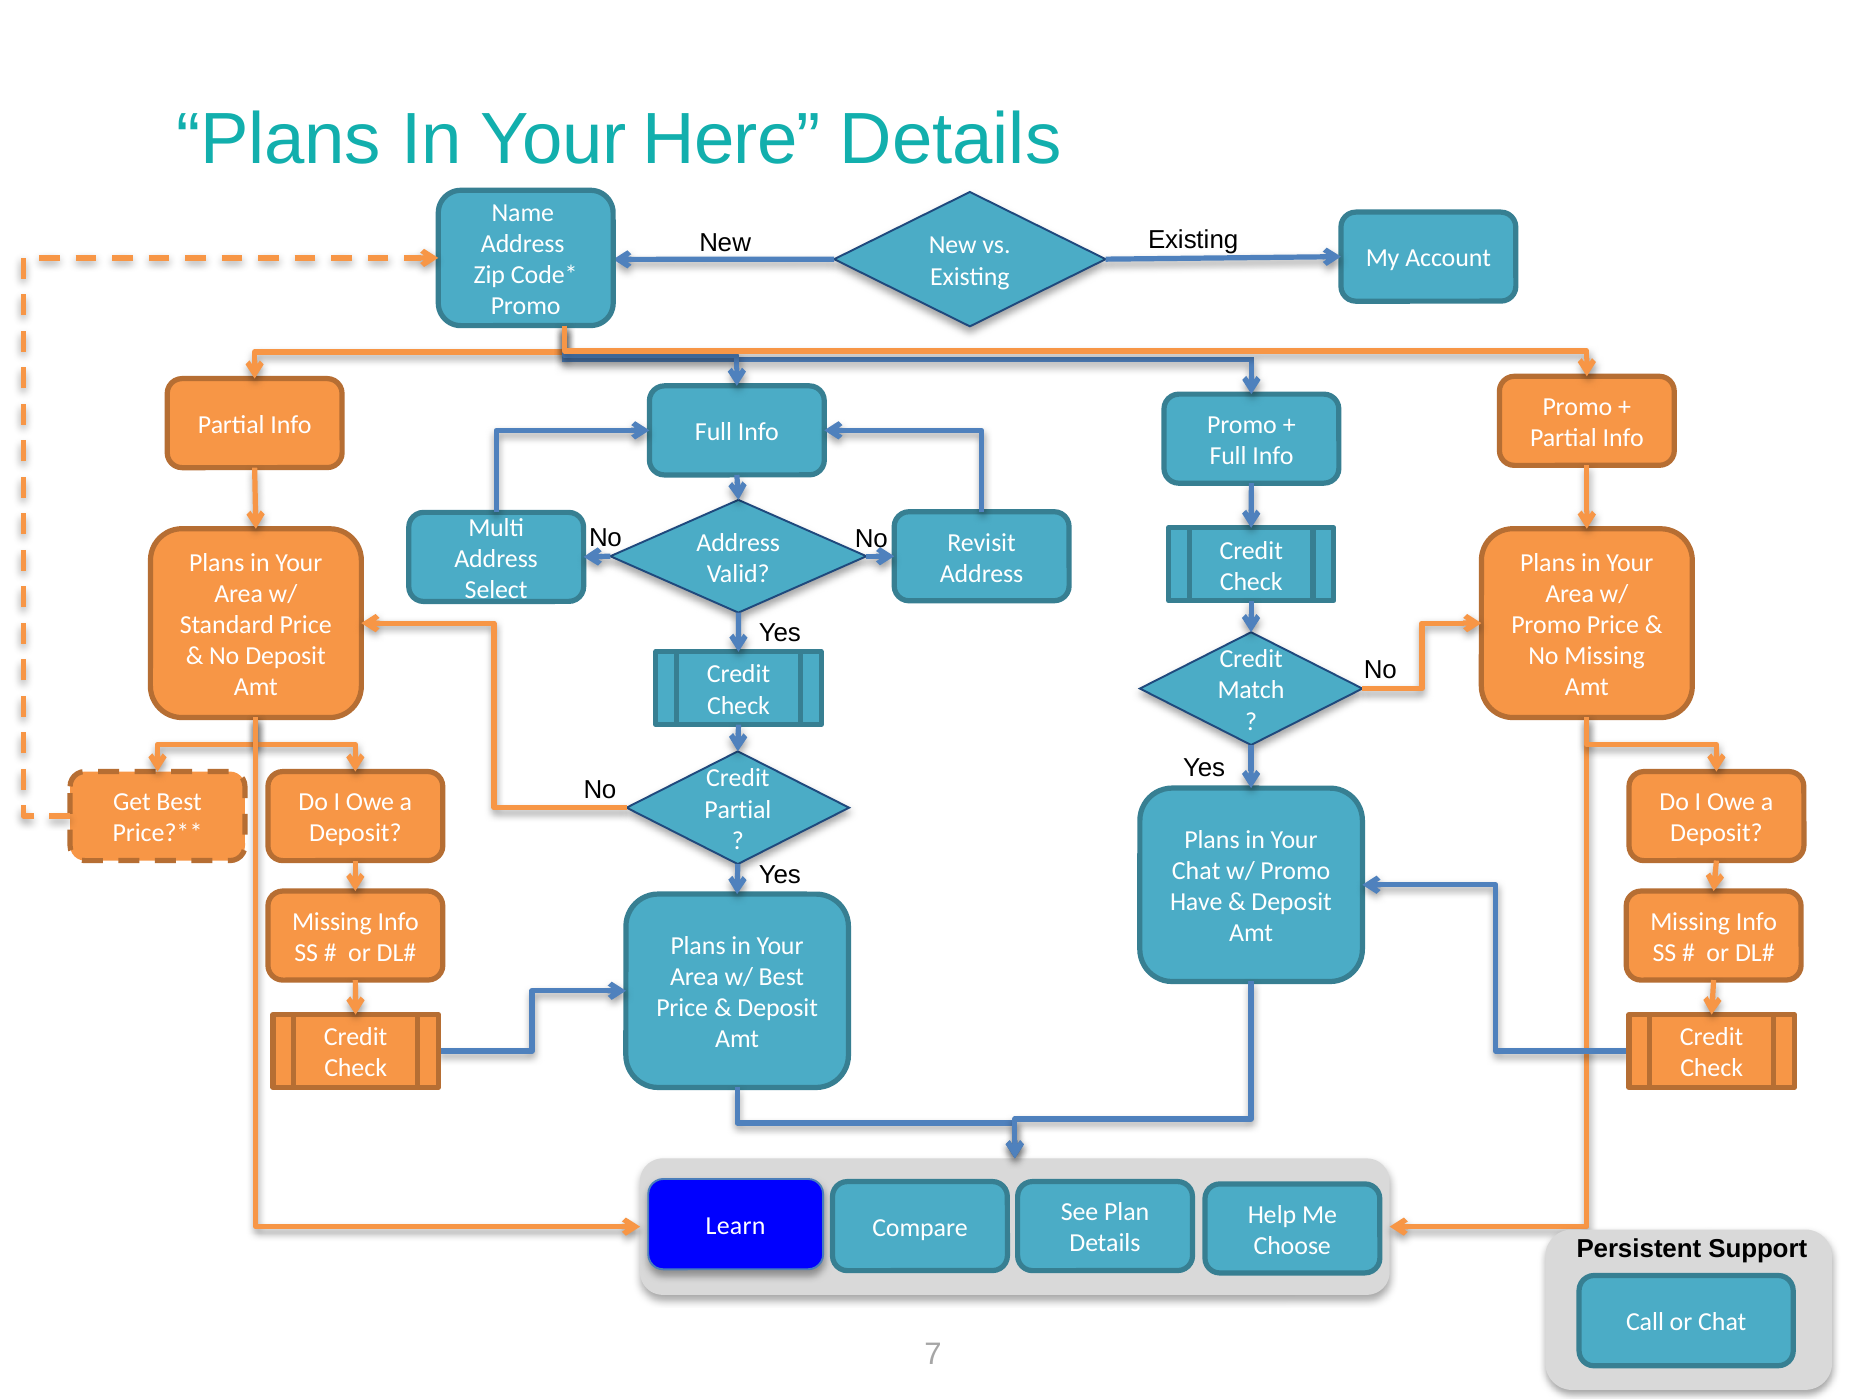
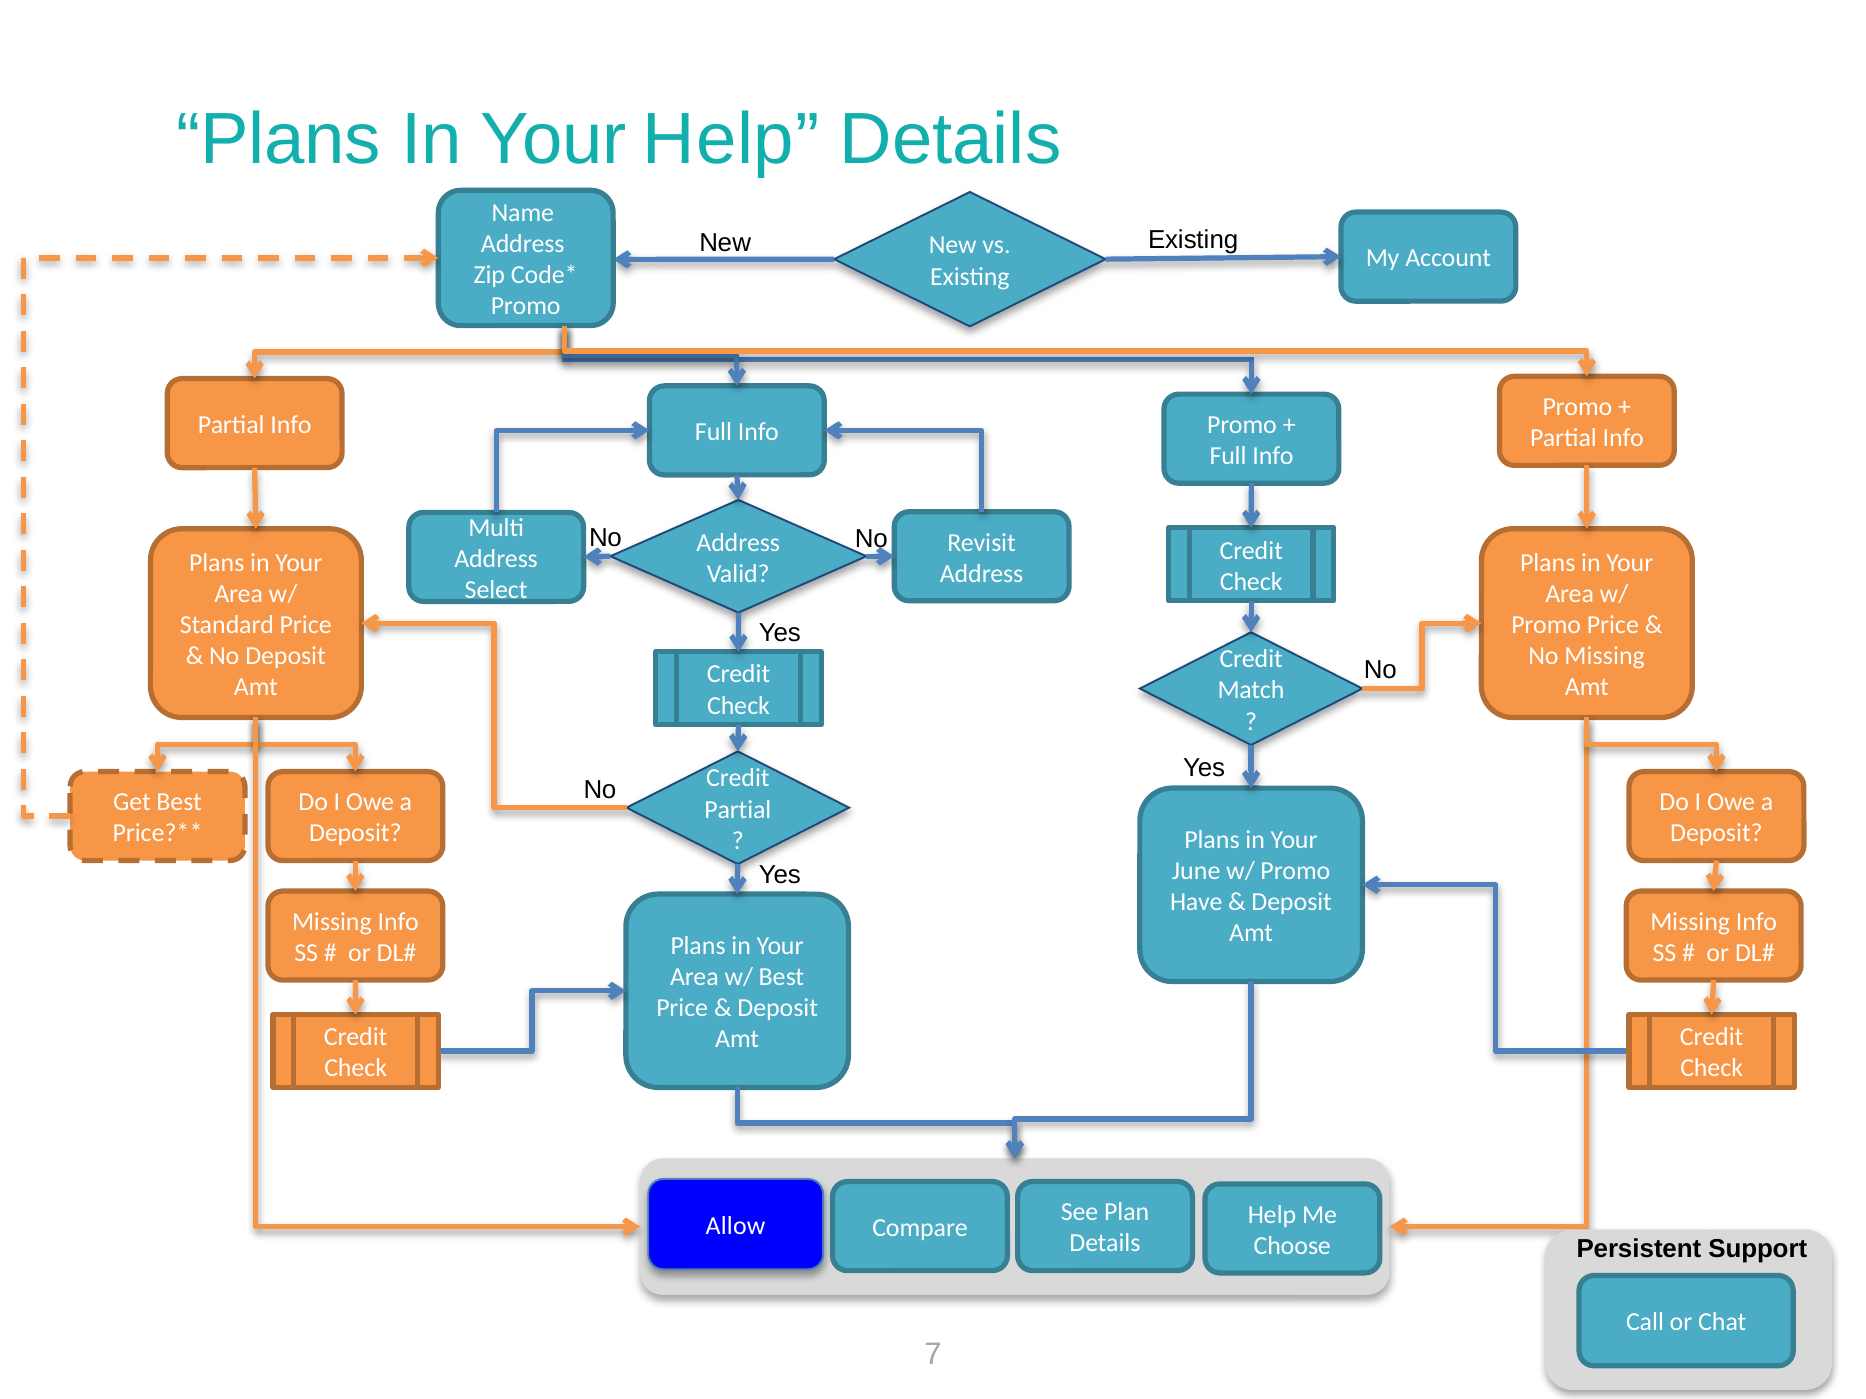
Your Here: Here -> Help (731, 140)
Chat: Chat -> June (1196, 871)
Learn: Learn -> Allow (736, 1226)
